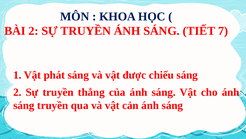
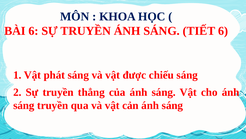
BÀI 2: 2 -> 6 (33, 31)
TIẾT 7: 7 -> 6 (223, 31)
